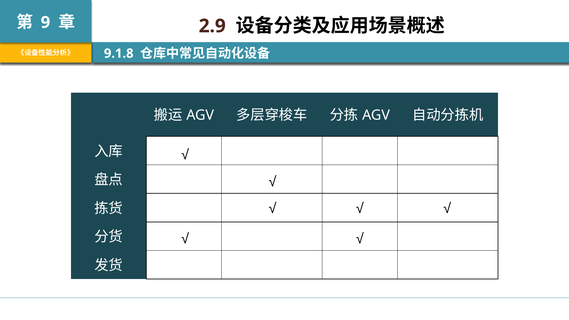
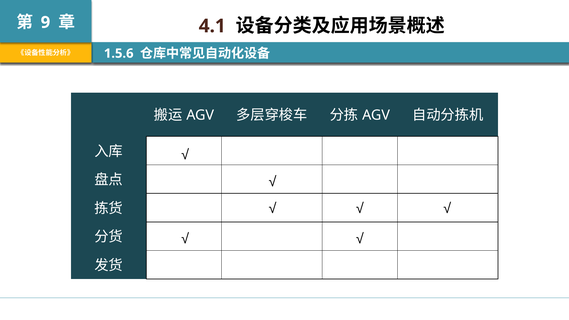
2.9: 2.9 -> 4.1 (212, 26)
9.1.8: 9.1.8 -> 1.5.6 (119, 53)
